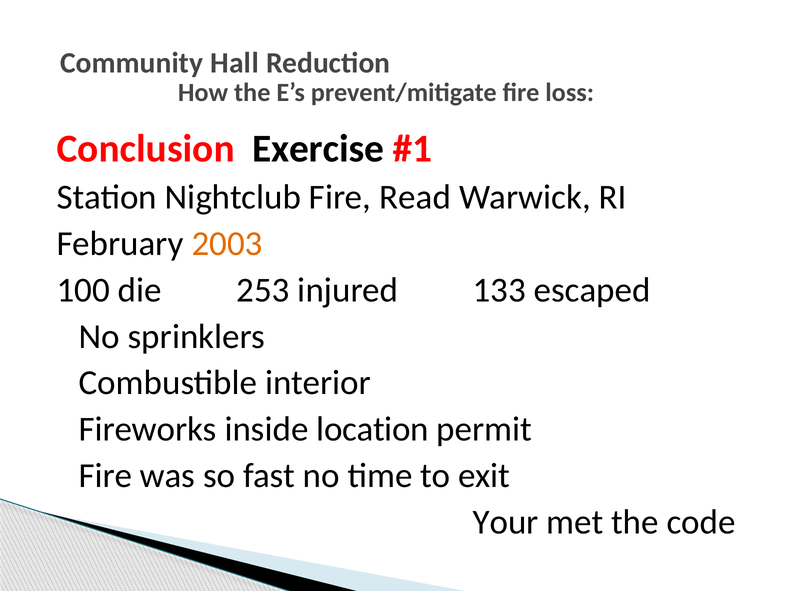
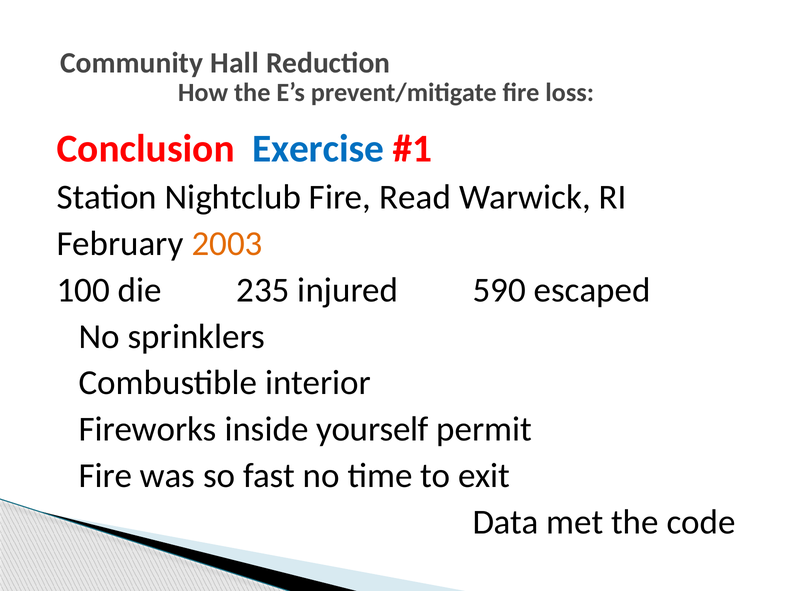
Exercise colour: black -> blue (318, 149)
253: 253 -> 235 (263, 290)
133: 133 -> 590 (499, 290)
location: location -> yourself (373, 429)
Your: Your -> Data (506, 522)
